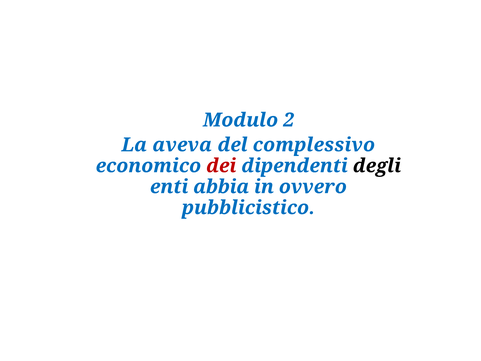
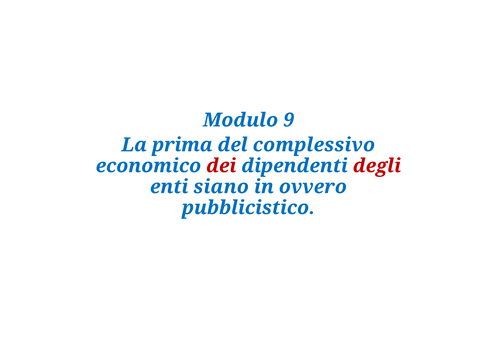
2: 2 -> 9 (289, 120)
aveva: aveva -> prima (182, 145)
degli colour: black -> red (377, 166)
abbia: abbia -> siano (221, 187)
